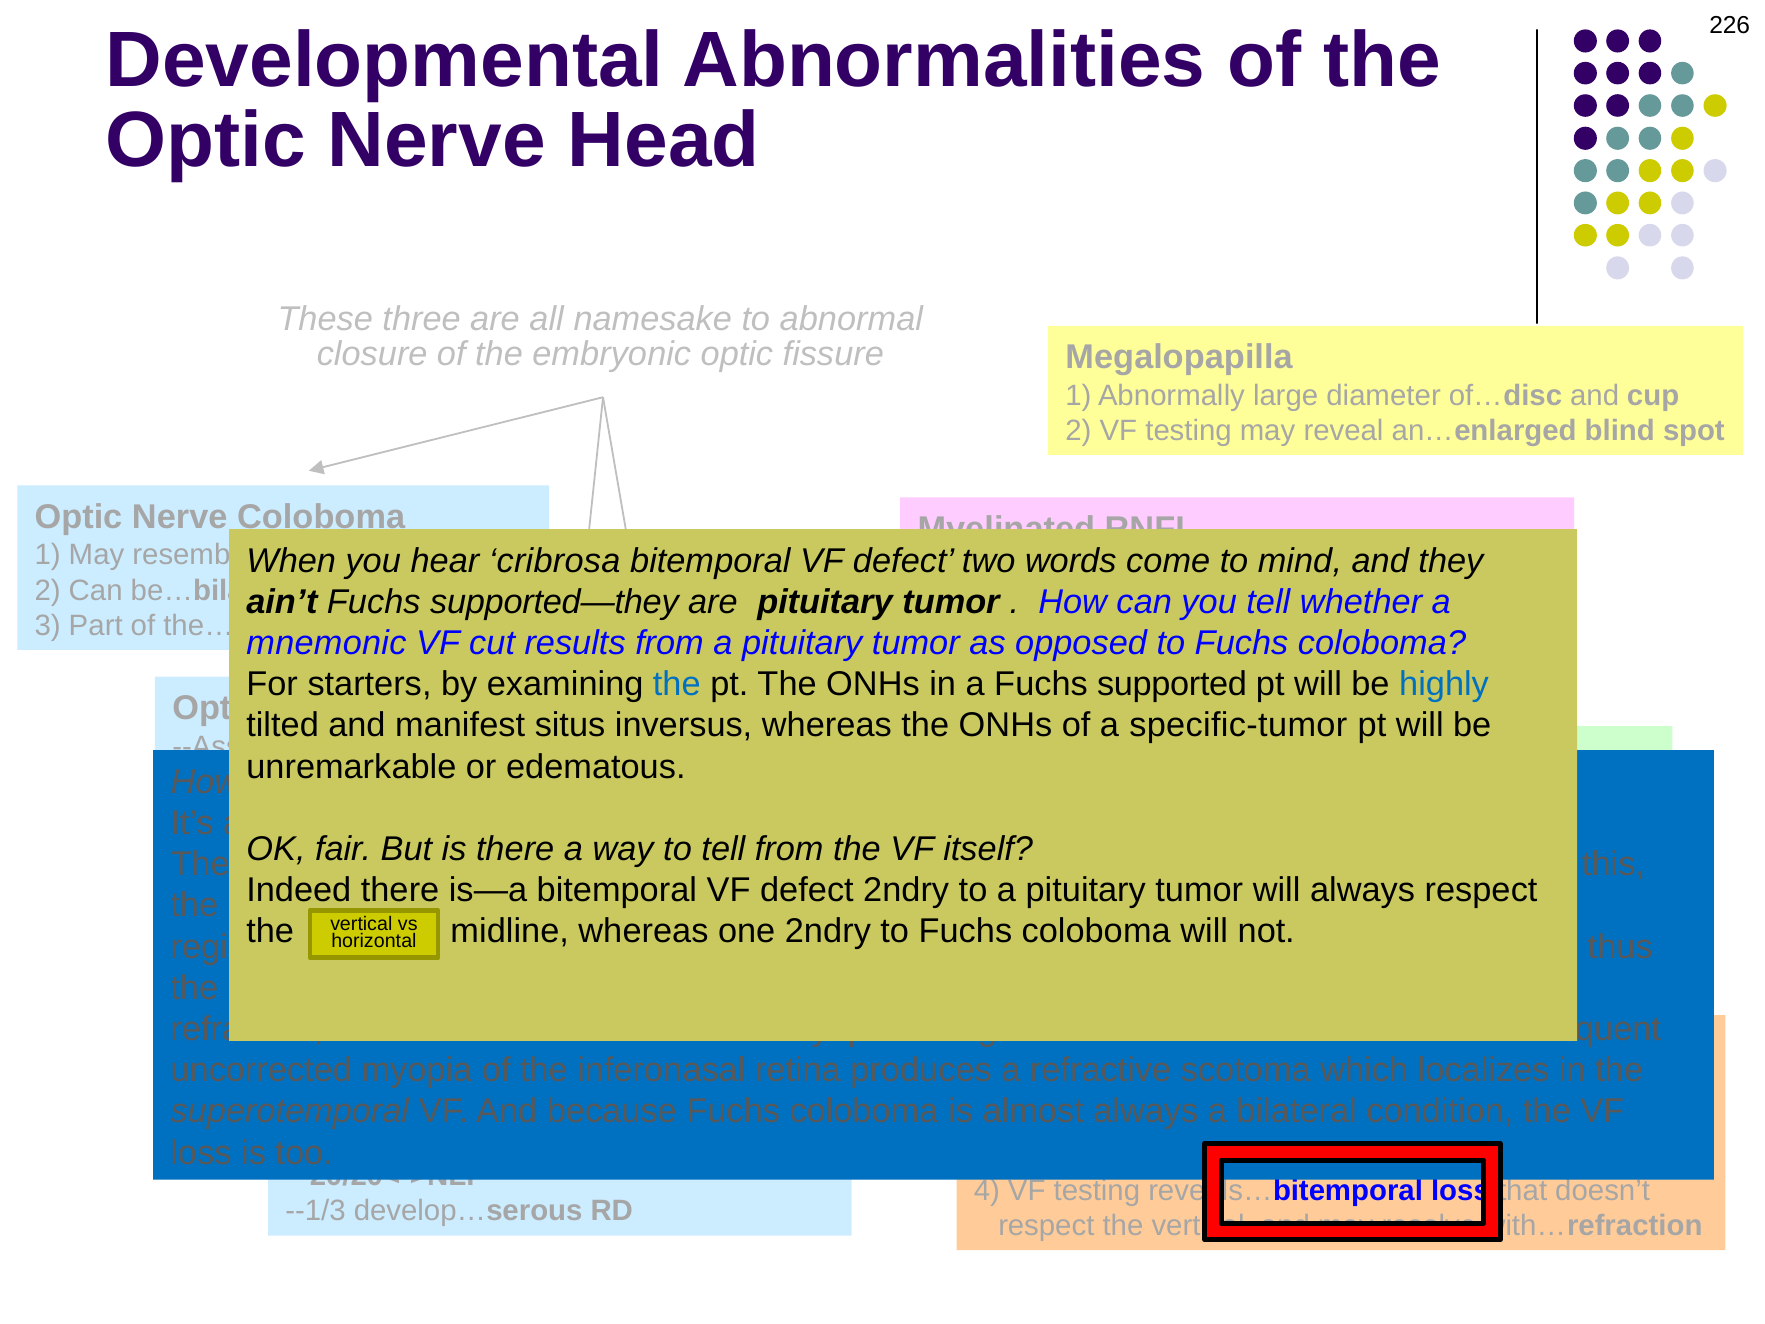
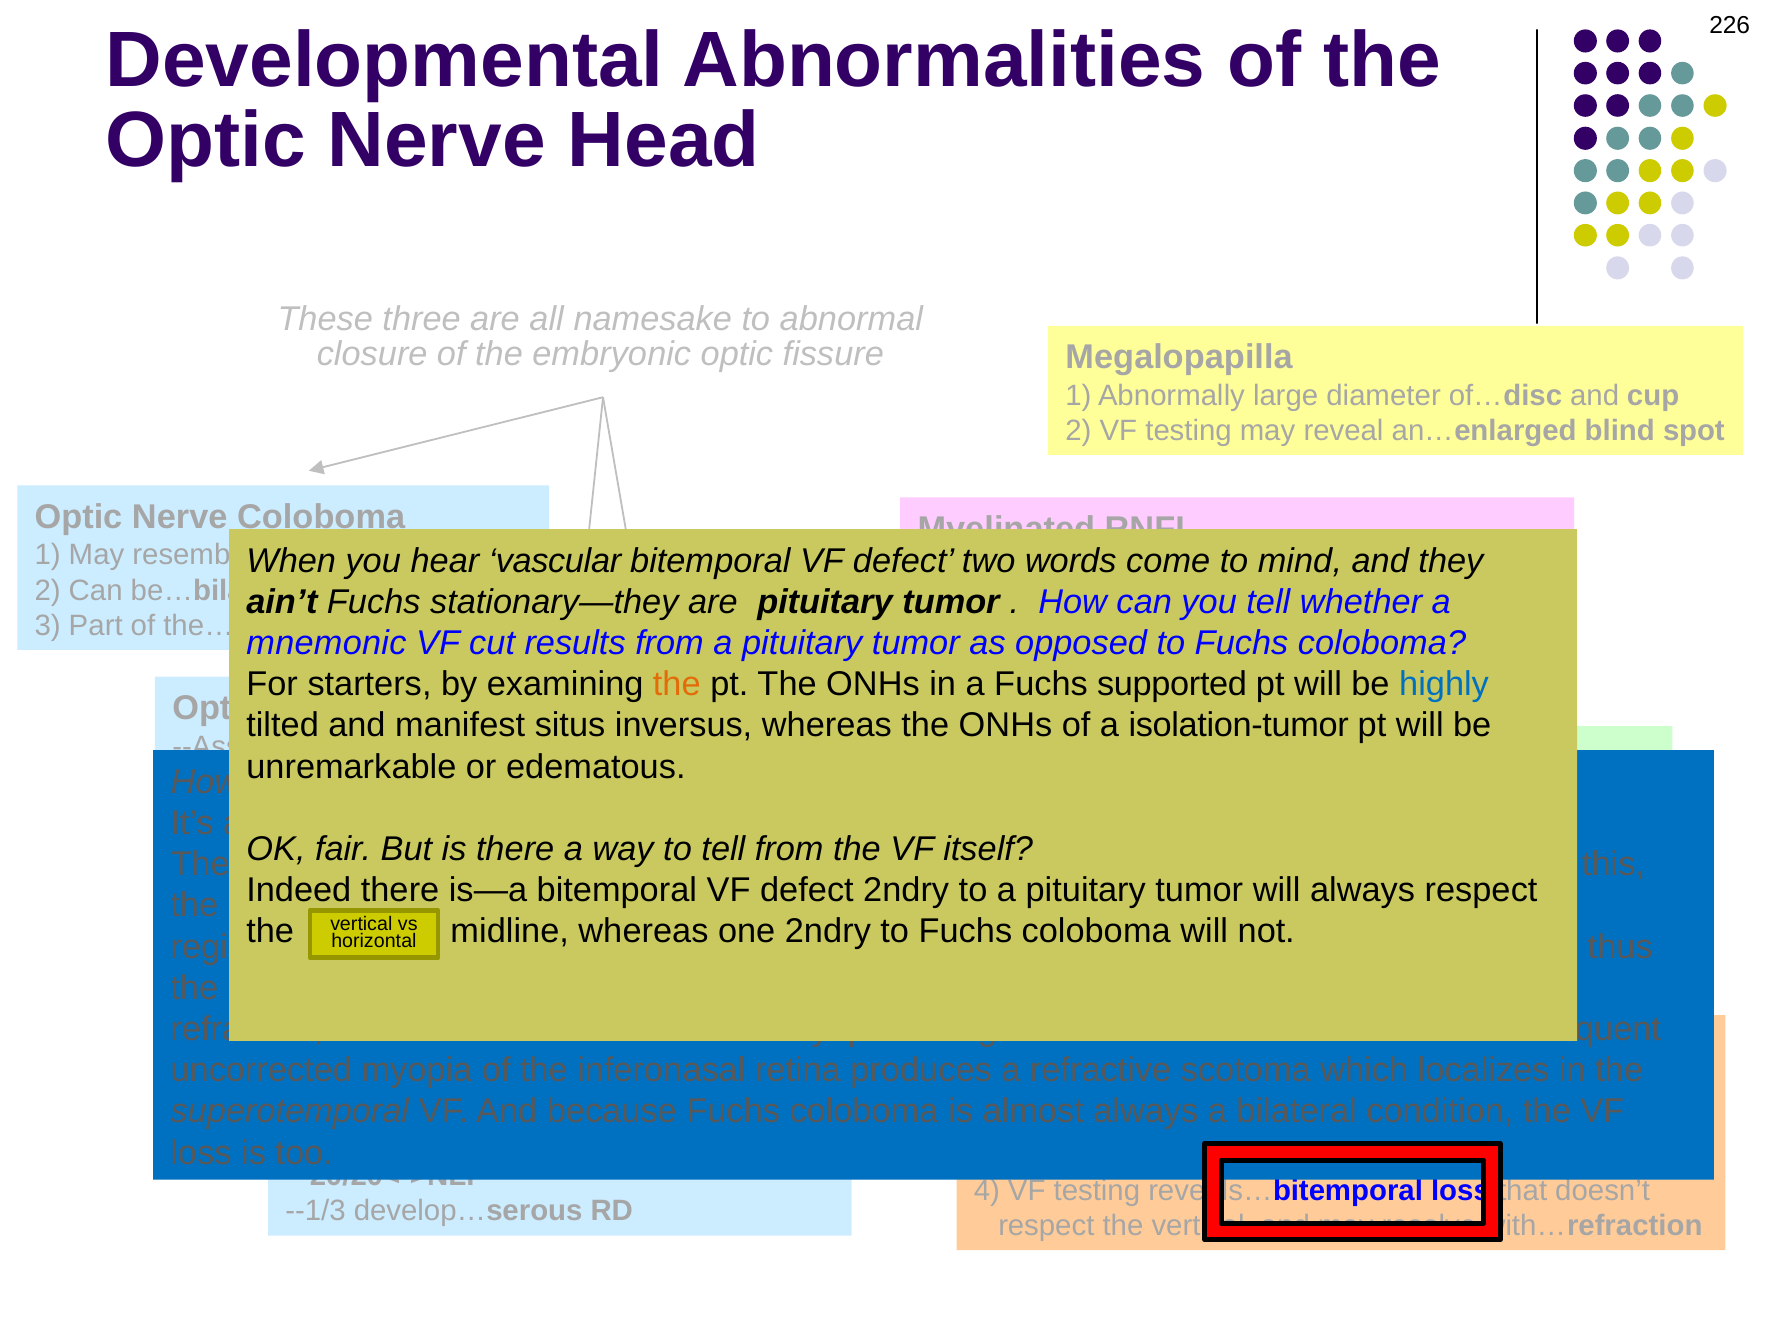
cribrosa: cribrosa -> vascular (555, 561)
supported—they: supported—they -> stationary—they (554, 602)
the colour: blue -> orange (677, 684)
specific-tumor: specific-tumor -> isolation-tumor (1239, 725)
